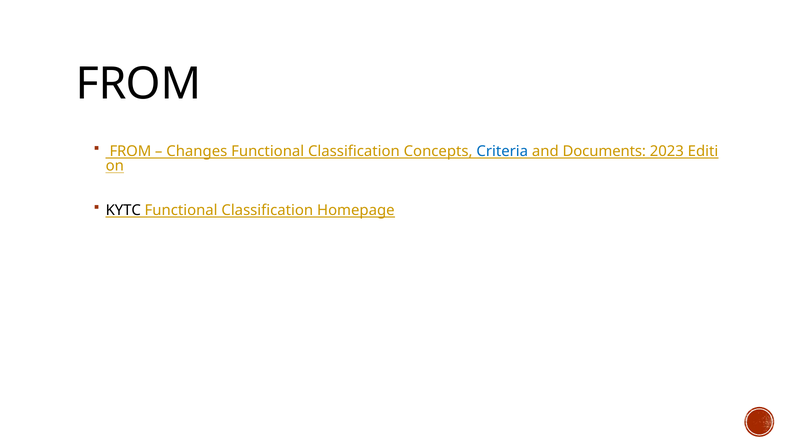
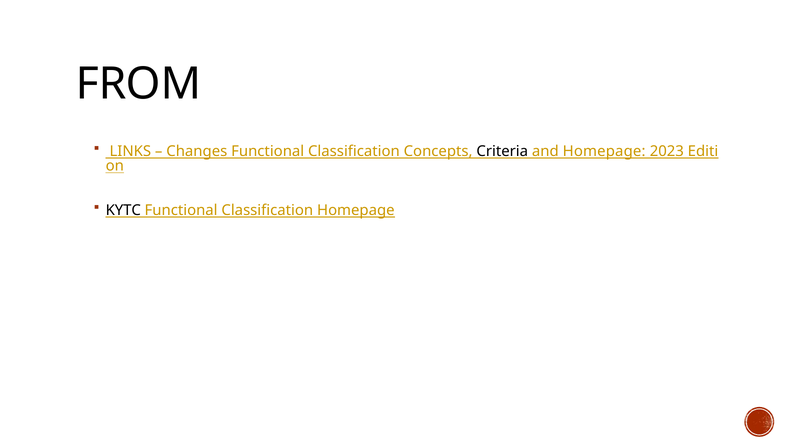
FROM: FROM -> LINKS (130, 151)
Criteria colour: blue -> black (502, 151)
and Documents: Documents -> Homepage (604, 151)
